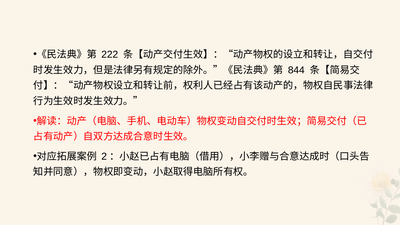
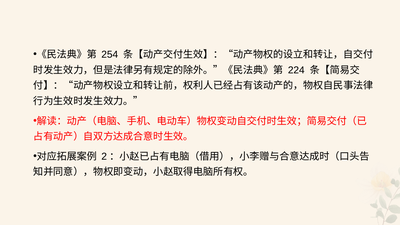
222: 222 -> 254 (110, 55)
844: 844 -> 224 (296, 70)
